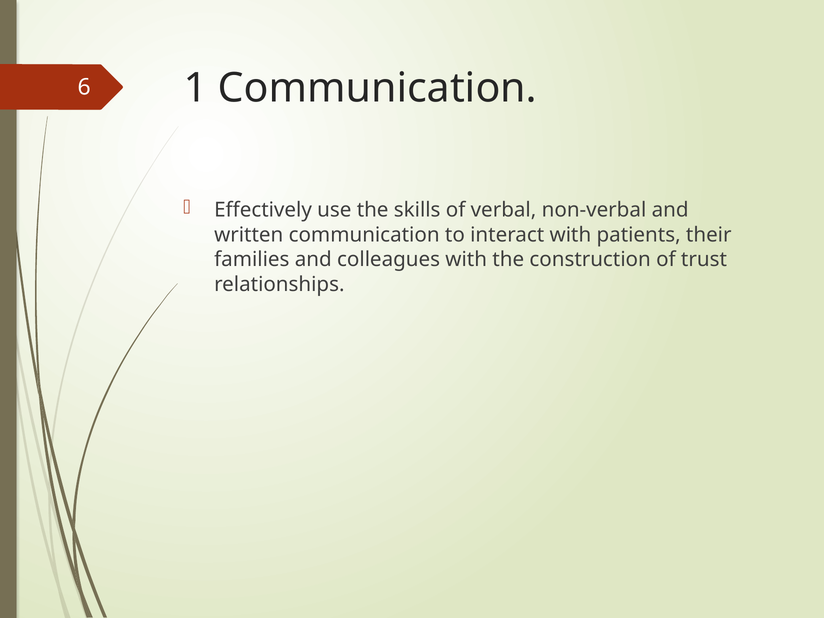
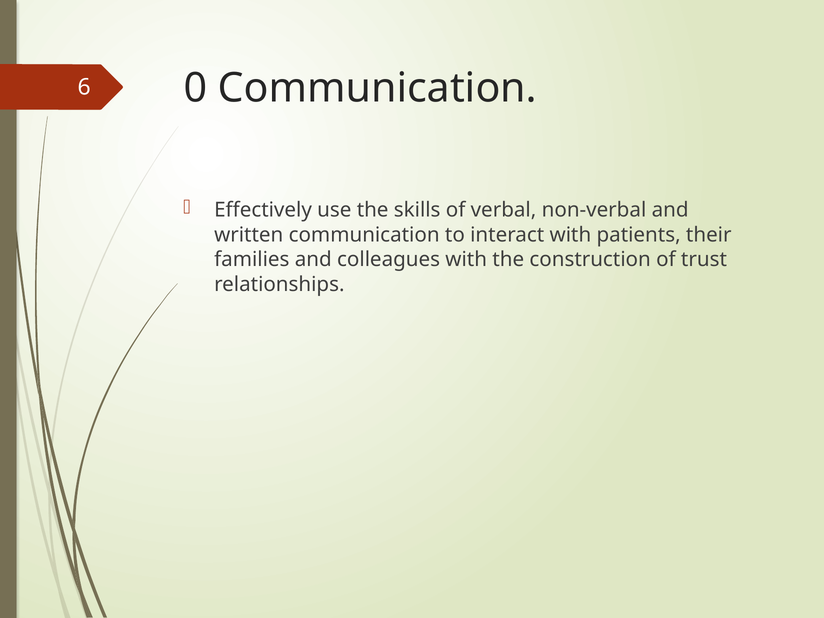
1: 1 -> 0 (195, 88)
